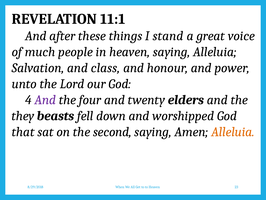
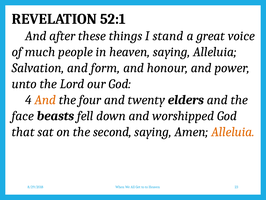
11:1: 11:1 -> 52:1 (113, 19)
class: class -> form (105, 68)
And colour: purple -> orange (45, 100)
they: they -> face (23, 116)
